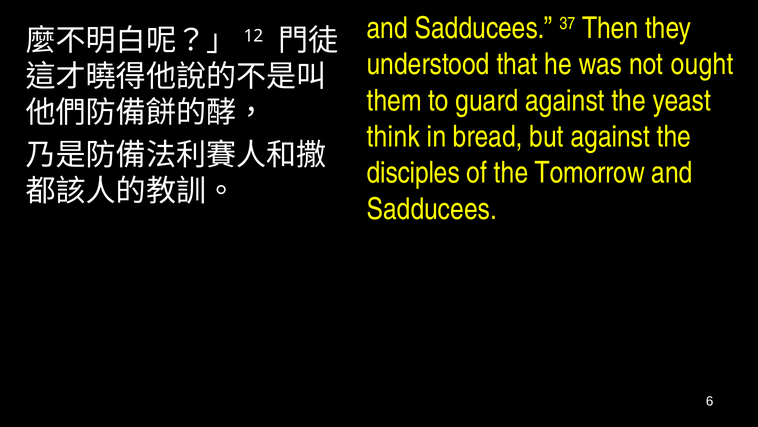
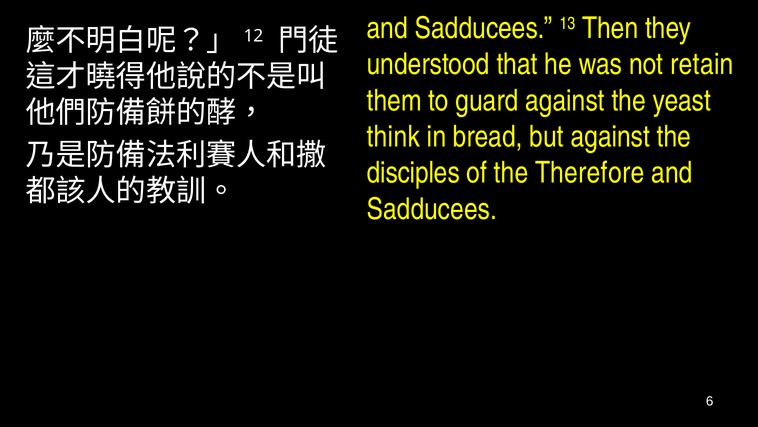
37: 37 -> 13 (567, 23)
ought: ought -> retain (702, 64)
Tomorrow: Tomorrow -> Therefore (590, 173)
